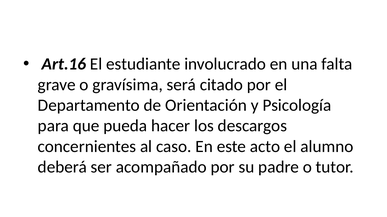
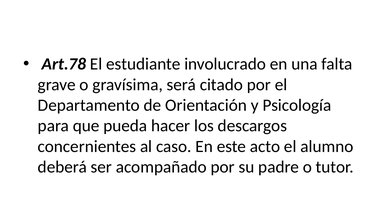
Art.16: Art.16 -> Art.78 (64, 64)
